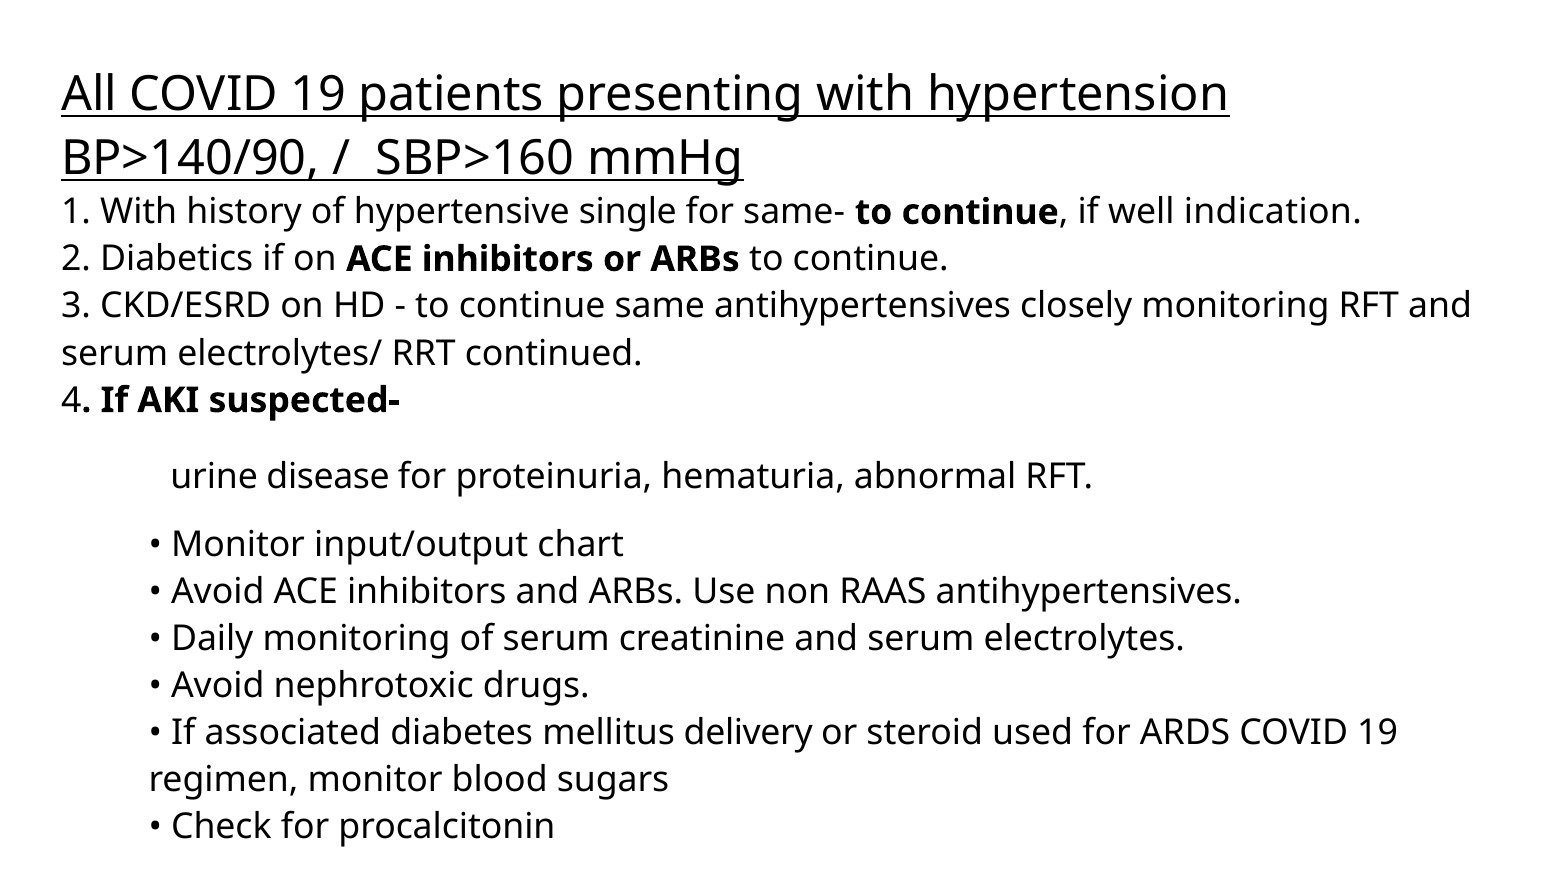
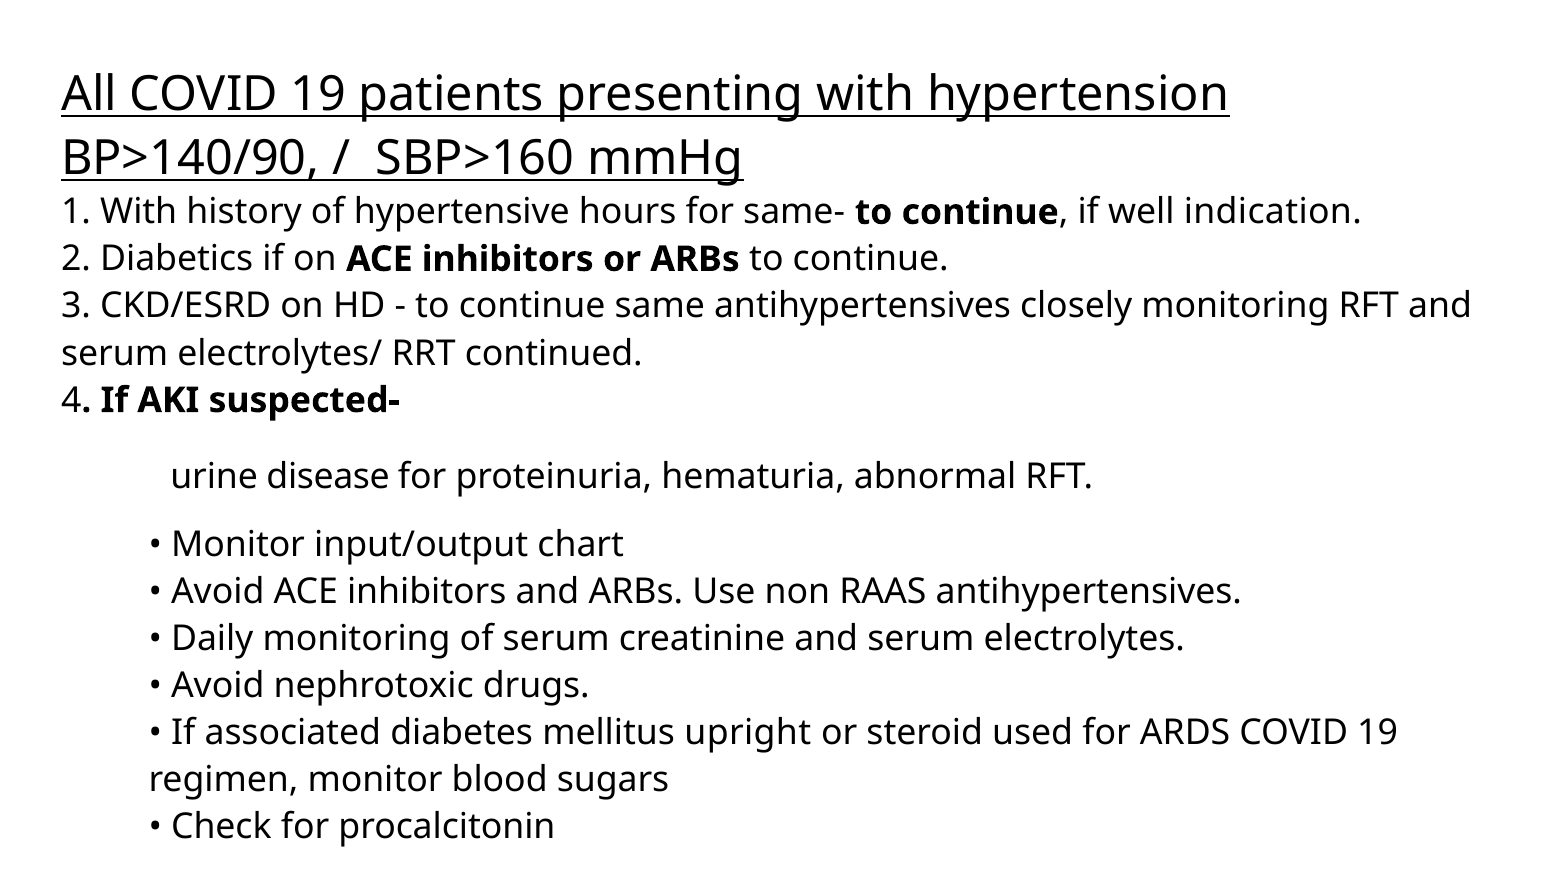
single: single -> hours (628, 212)
delivery: delivery -> upright (748, 732)
